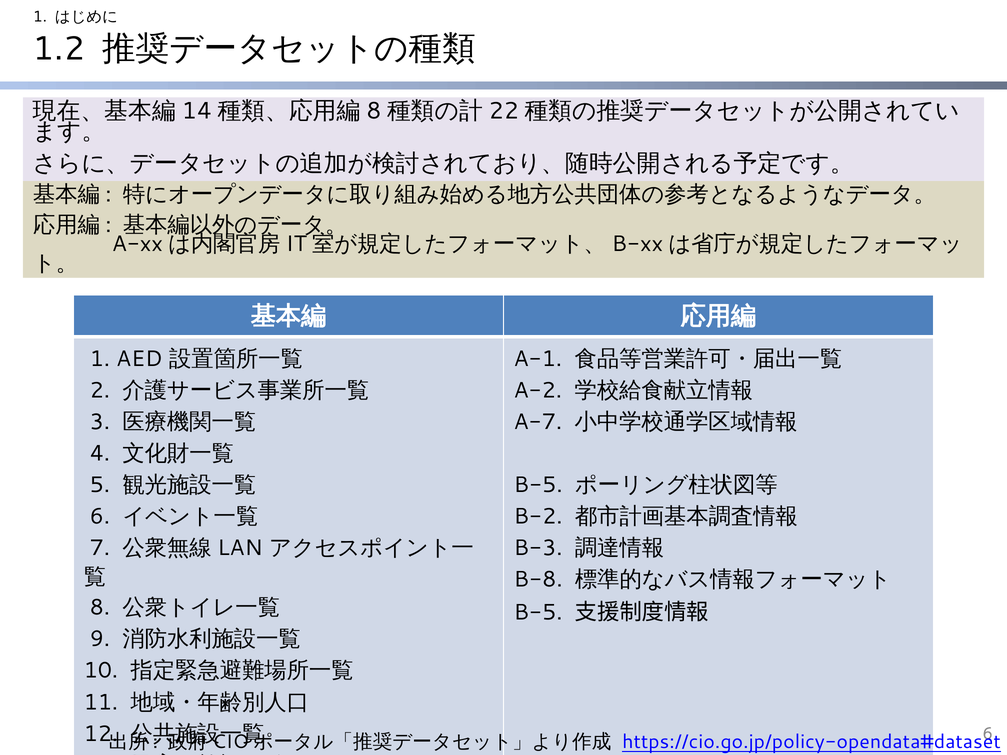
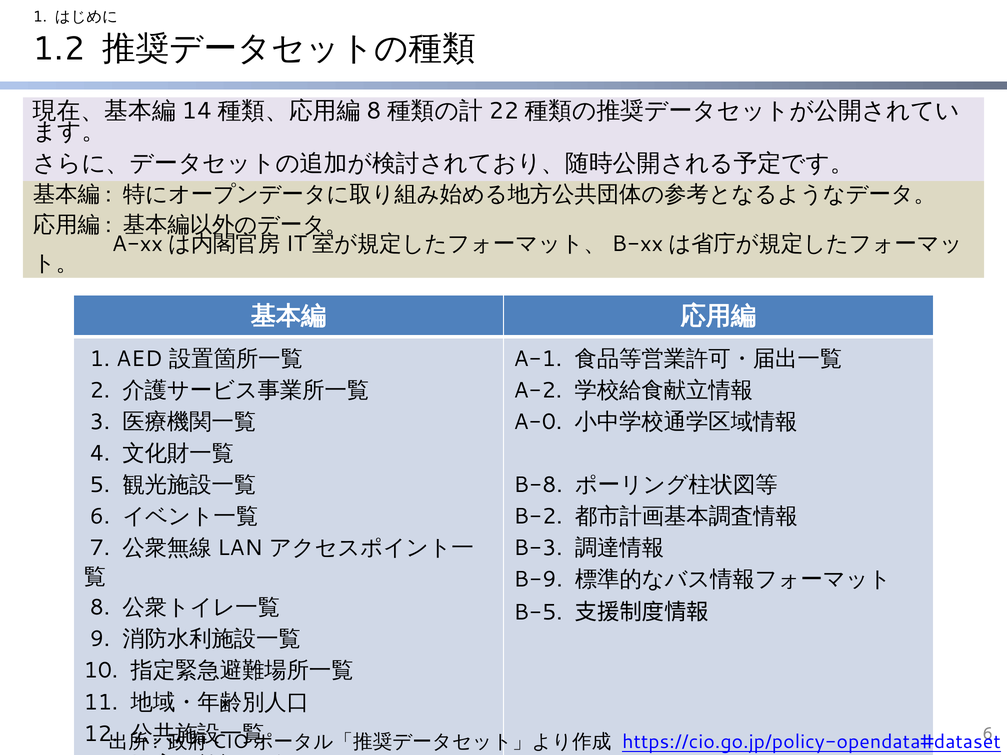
A-7: A-7 -> A-0 (538, 422)
B-5: B-5 -> B-8 (538, 485)
B-8: B-8 -> B-9 (538, 580)
